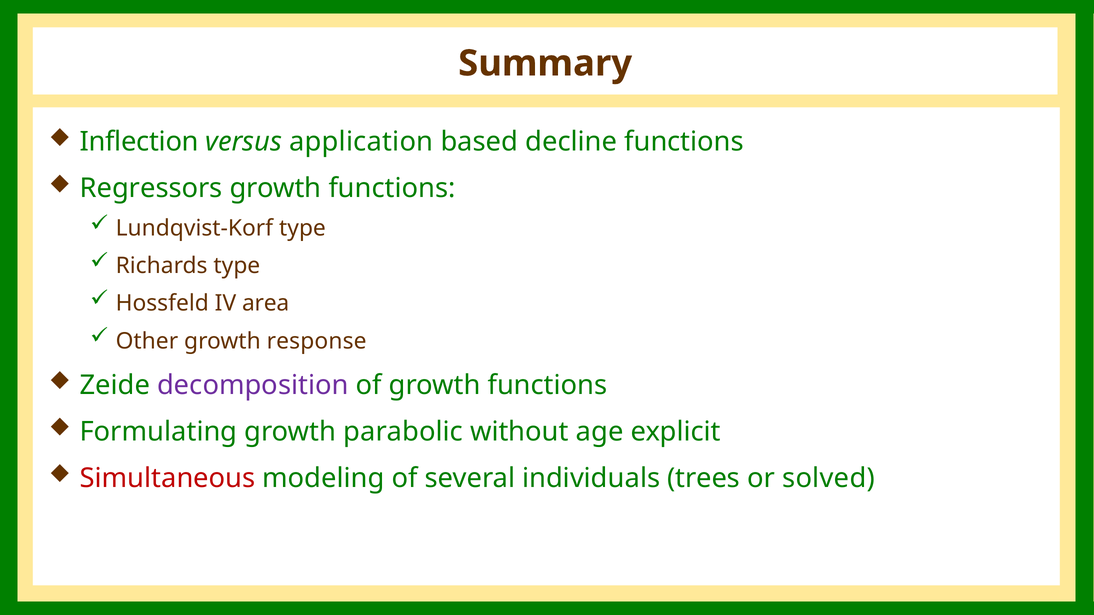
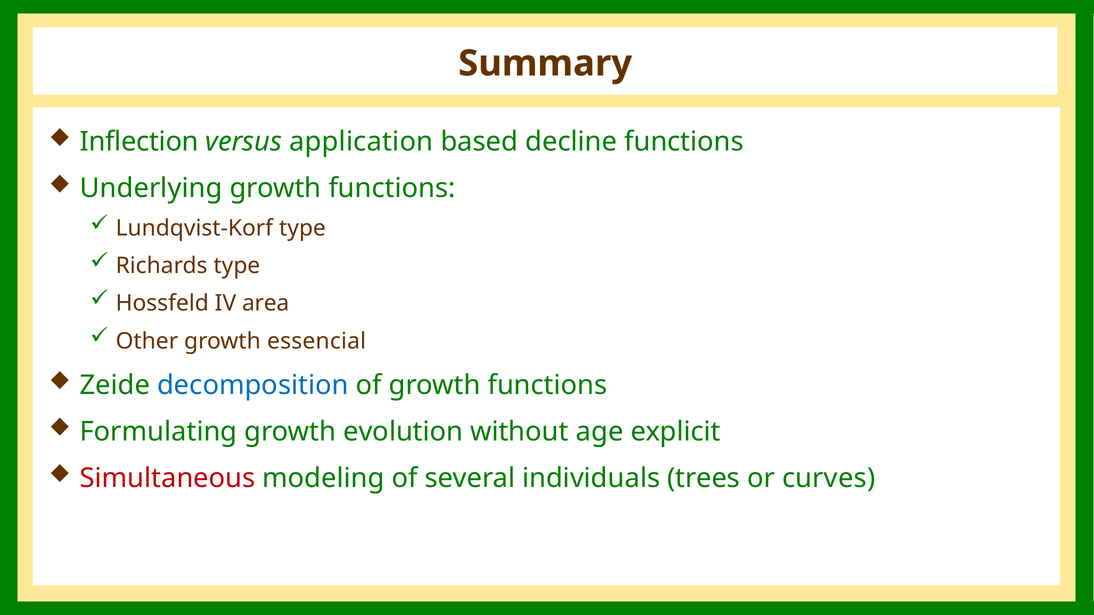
Regressors: Regressors -> Underlying (151, 188)
response: response -> essencial (317, 341)
decomposition colour: purple -> blue (253, 385)
parabolic: parabolic -> evolution (403, 432)
solved: solved -> curves (829, 478)
